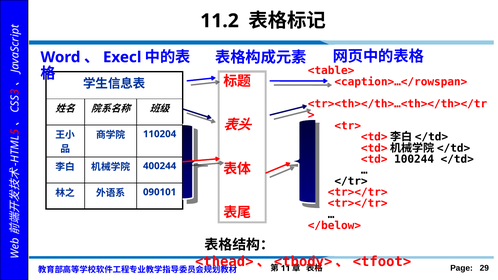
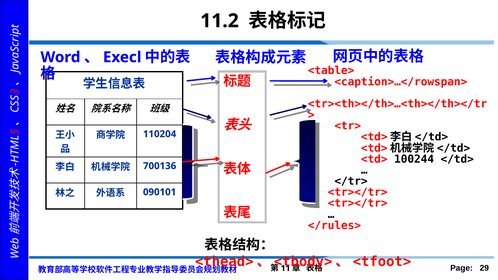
400244: 400244 -> 700136 (160, 166)
</below>: </below> -> </rules> (334, 226)
